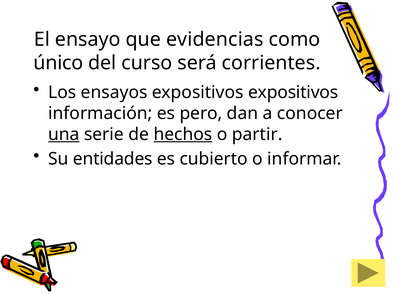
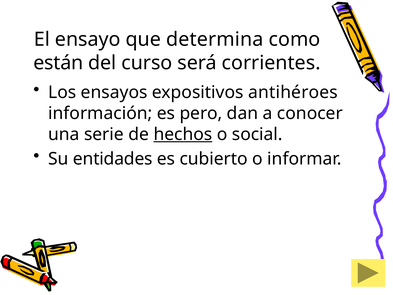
evidencias: evidencias -> determina (215, 39)
único: único -> están (58, 63)
expositivos expositivos: expositivos -> antihéroes (293, 92)
una underline: present -> none (64, 134)
partir: partir -> social (257, 134)
